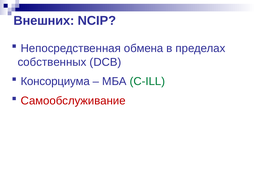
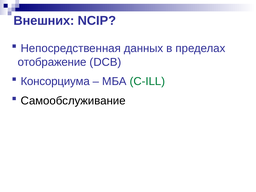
обмена: обмена -> данных (144, 48)
собственных: собственных -> отображение (52, 62)
Самообслуживание colour: red -> black (73, 101)
